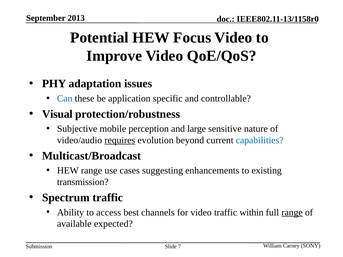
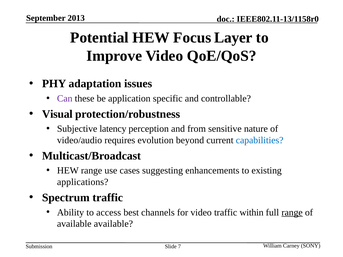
Focus Video: Video -> Layer (233, 38)
Can colour: blue -> purple (65, 99)
mobile: mobile -> latency (113, 129)
large: large -> from (197, 129)
requires underline: present -> none (120, 140)
transmission: transmission -> applications (83, 182)
available expected: expected -> available (113, 224)
